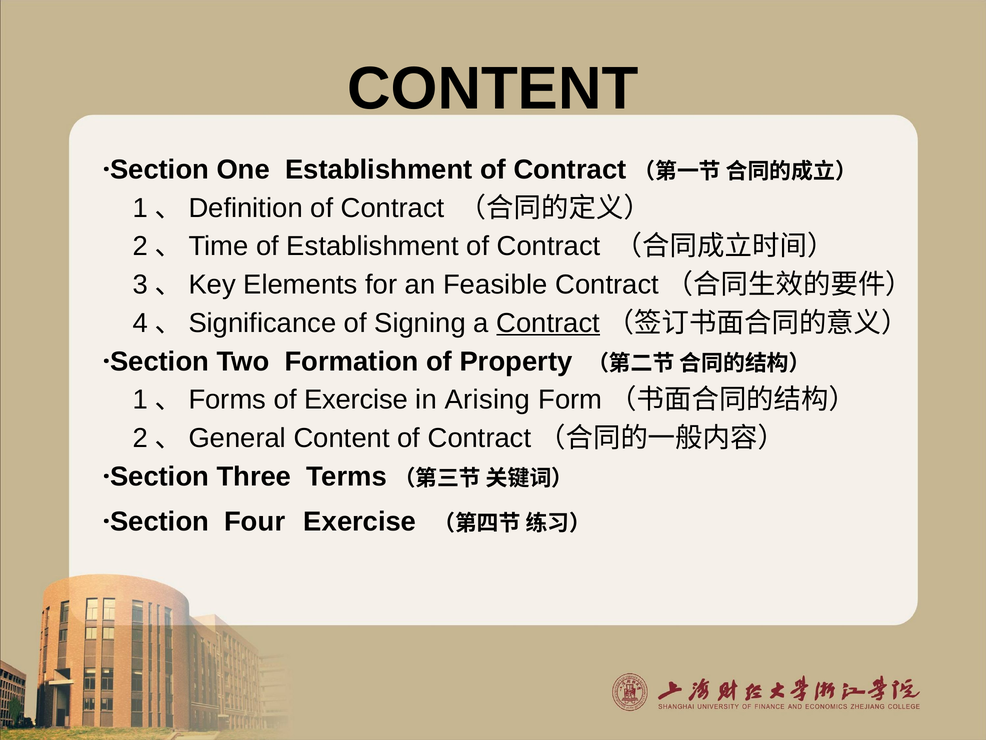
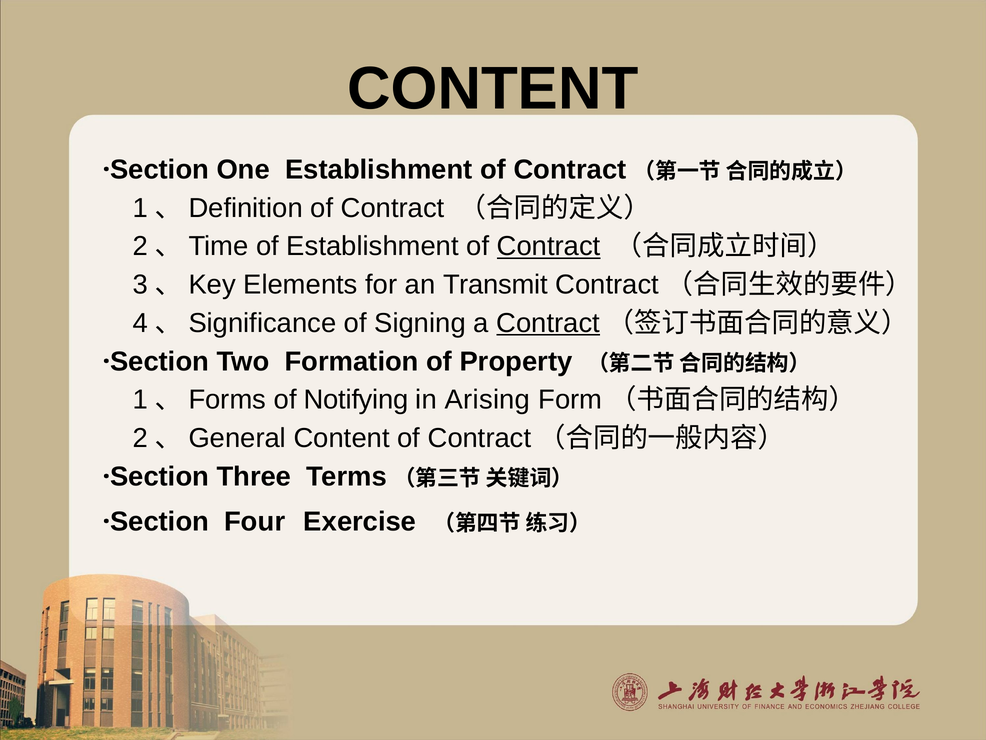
Contract underline: none -> present (549, 246)
Feasible: Feasible -> Transmit (495, 285)
of Exercise: Exercise -> Notifying (356, 400)
